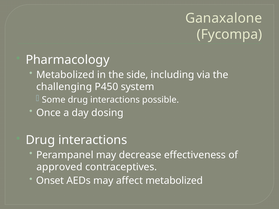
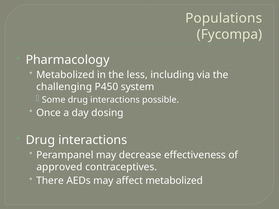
Ganaxalone: Ganaxalone -> Populations (224, 18)
side: side -> less (137, 75)
Onset: Onset -> There (50, 181)
